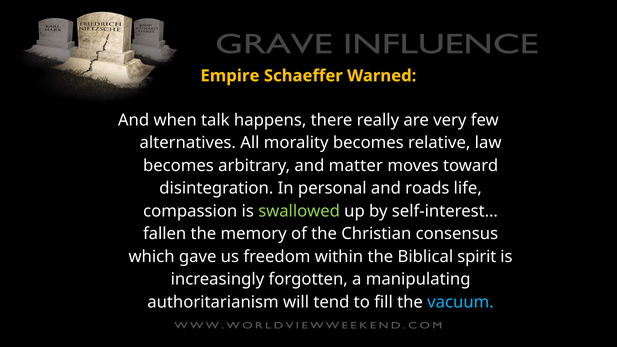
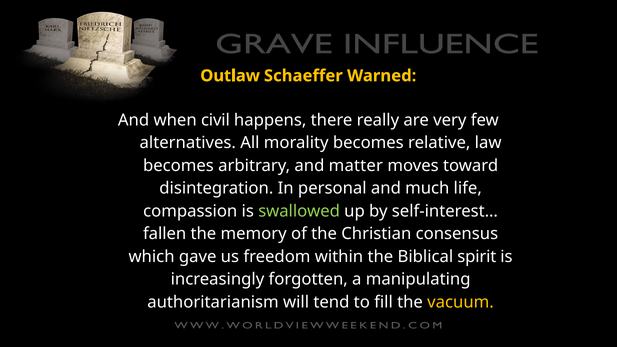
Empire: Empire -> Outlaw (230, 76)
talk: talk -> civil (215, 120)
roads: roads -> much (427, 188)
vacuum colour: light blue -> yellow (461, 302)
